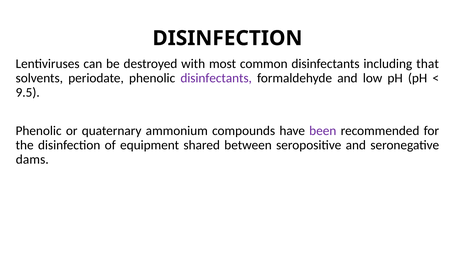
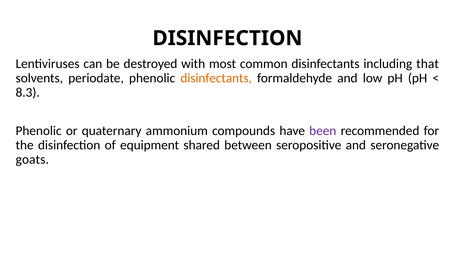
disinfectants colour: purple -> orange (216, 78)
9.5: 9.5 -> 8.3 (28, 93)
dams: dams -> goats (32, 159)
